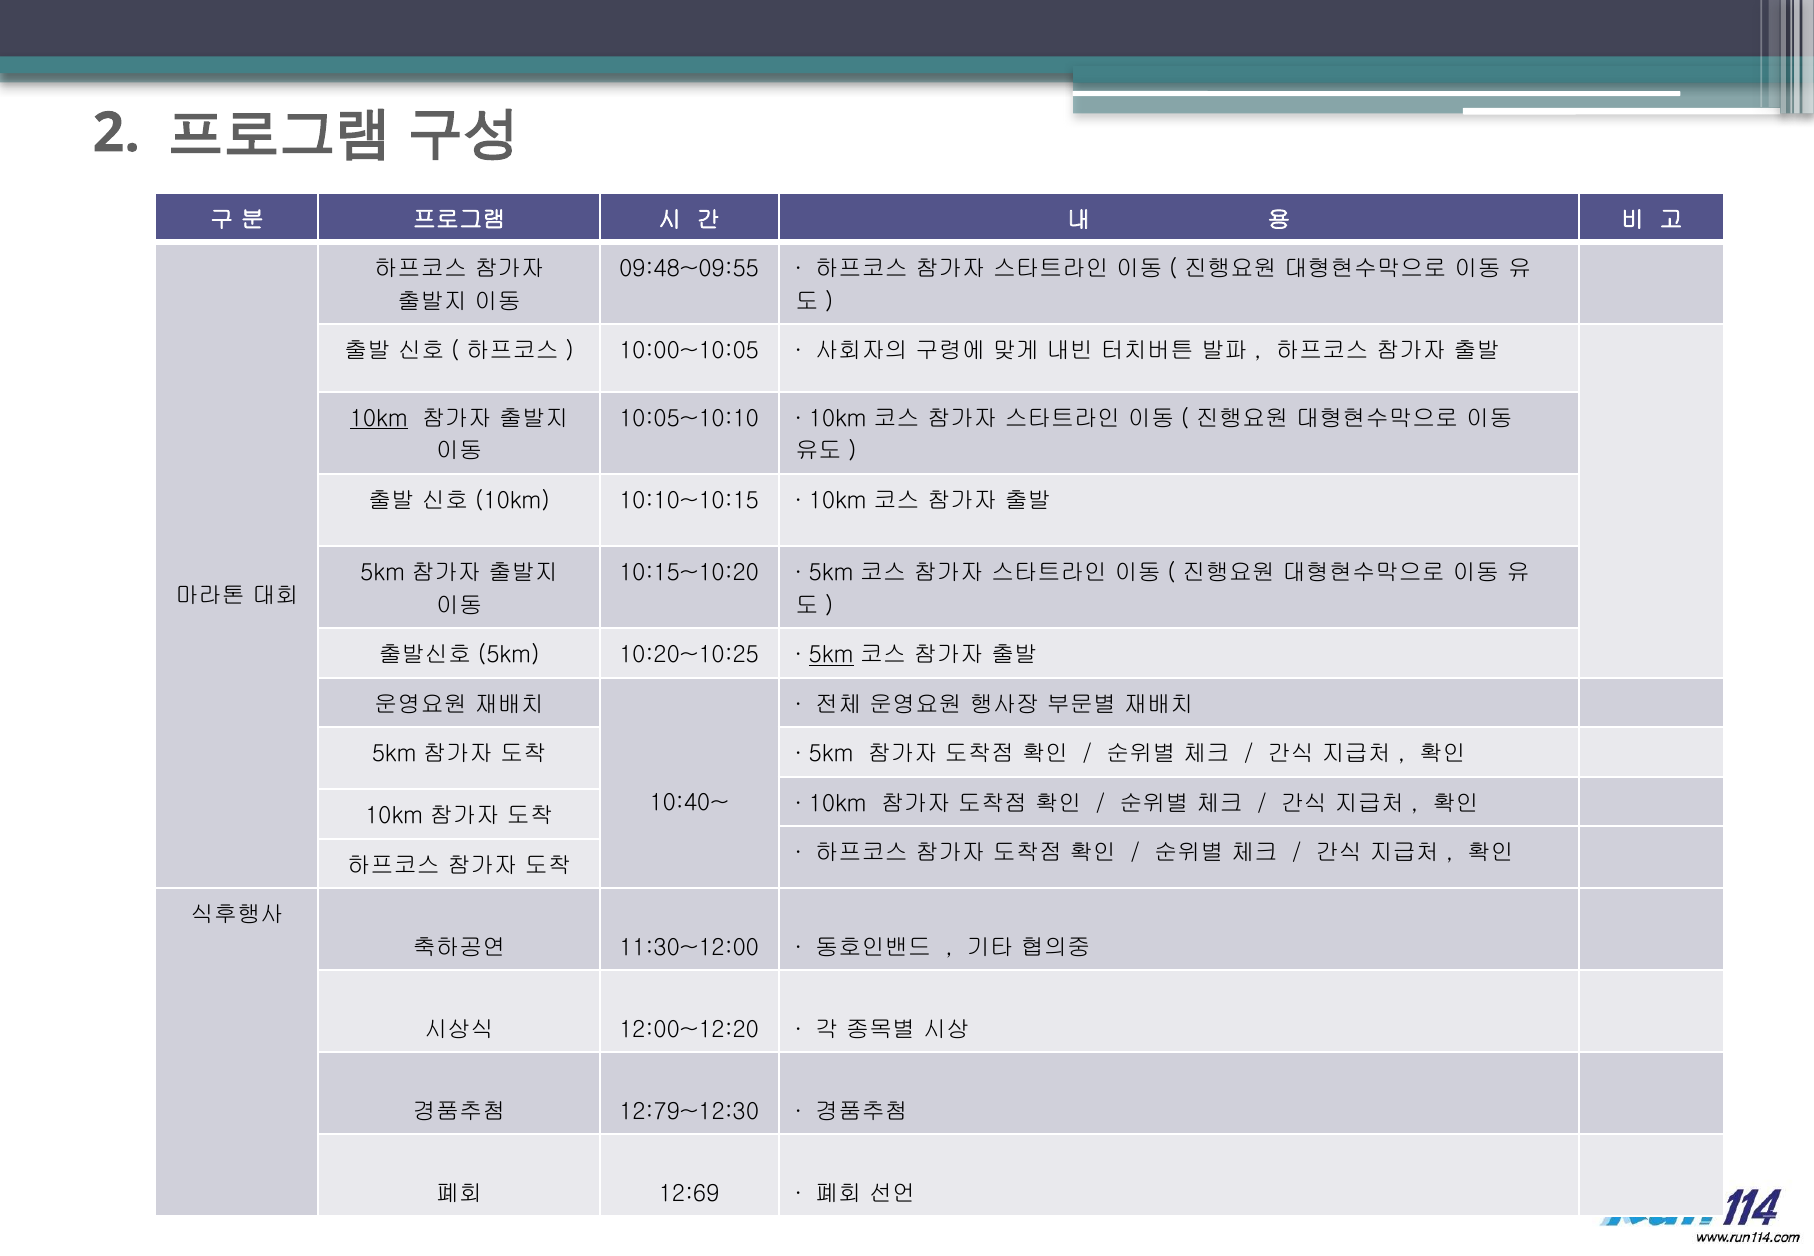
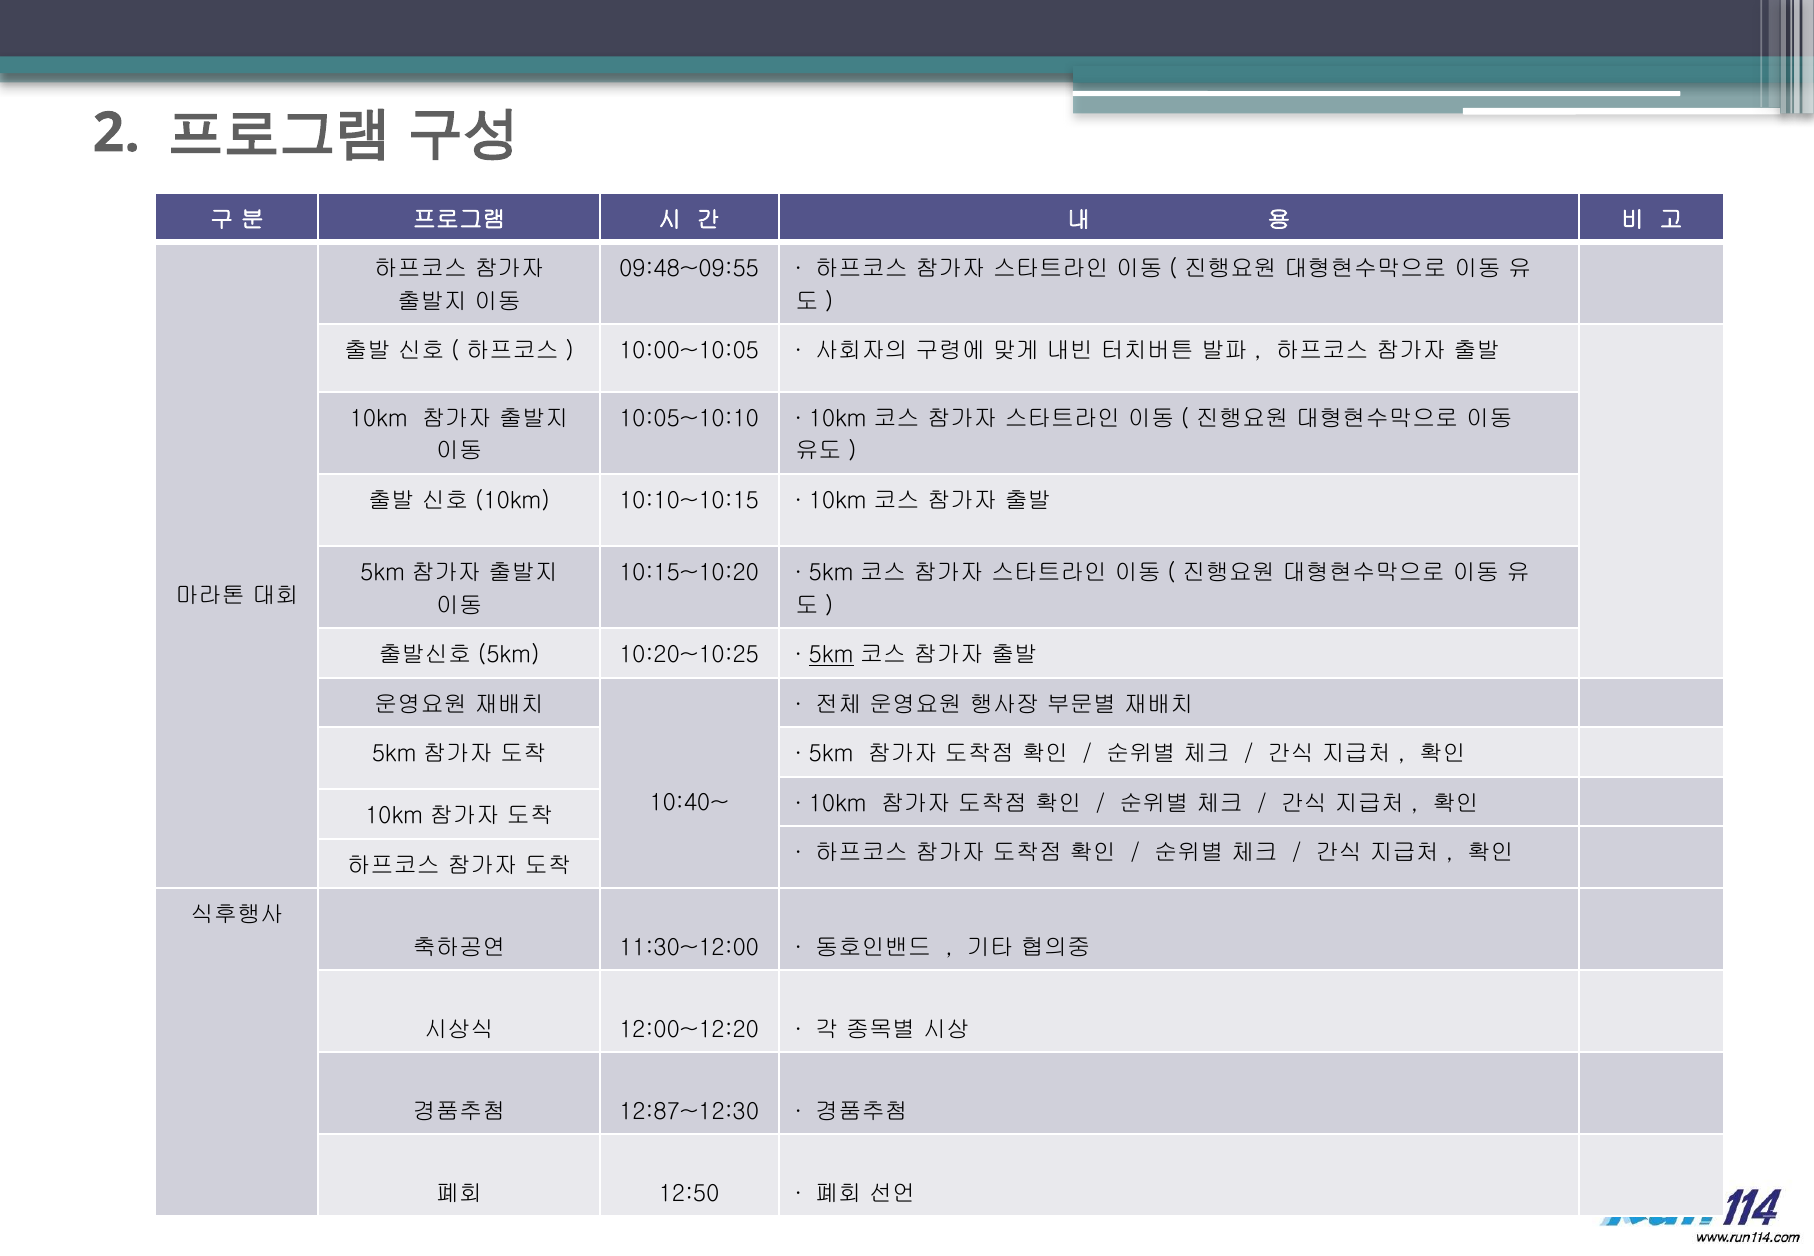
10km underline: present -> none (379, 419)
12:79~12:30: 12:79~12:30 -> 12:87~12:30 (689, 1112)
12:69: 12:69 -> 12:50 (689, 1194)
